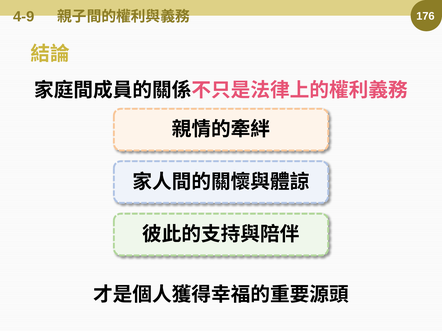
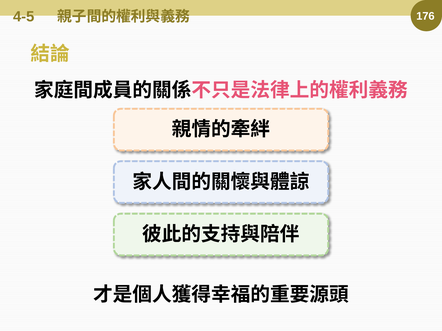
4-9: 4-9 -> 4-5 (24, 17)
